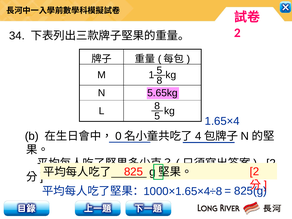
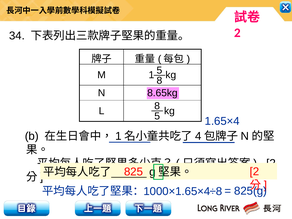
5.65kg: 5.65kg -> 8.65kg (162, 93)
0: 0 -> 1 (118, 136)
